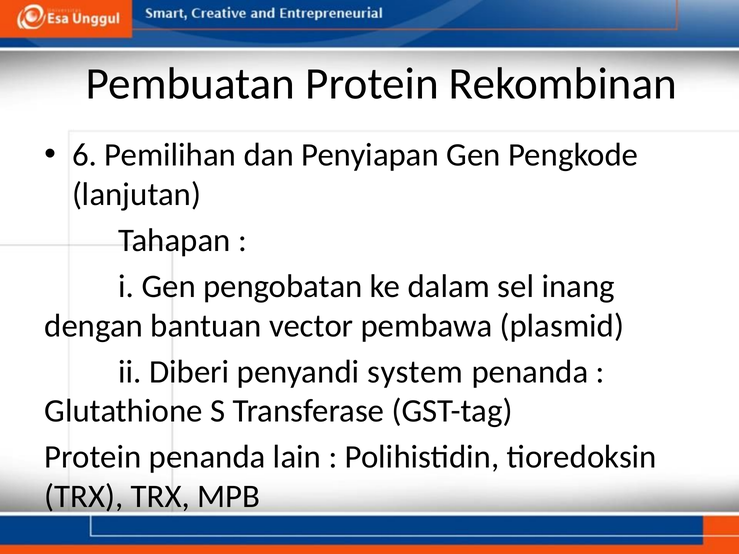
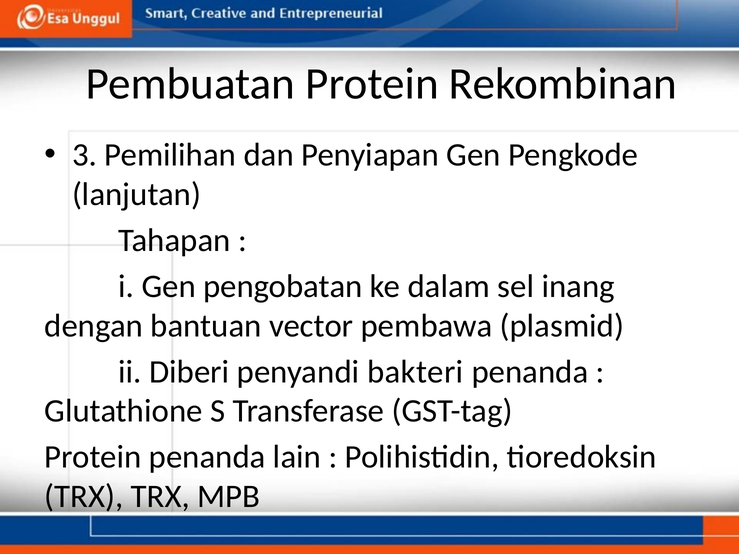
6: 6 -> 3 (85, 155)
system: system -> bakteri (415, 372)
